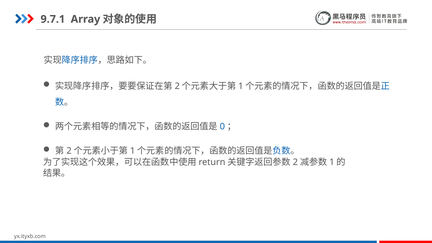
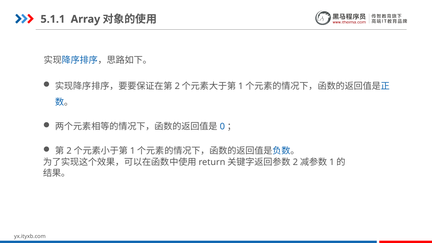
9.7.1: 9.7.1 -> 5.1.1 (53, 19)
